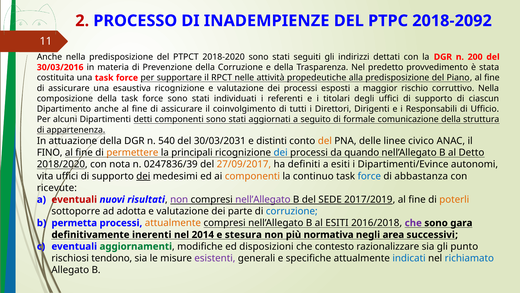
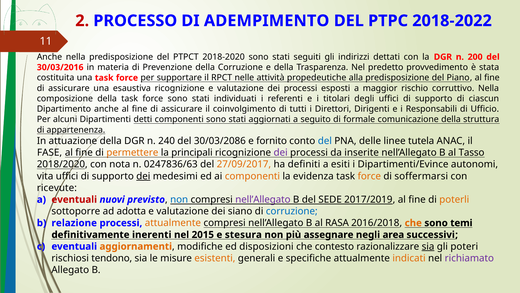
INADEMPIENZE: INADEMPIENZE -> ADEMPIMENTO (267, 21)
2018-2092: 2018-2092 -> 2018-2022 (452, 21)
540: 540 -> 240 (167, 141)
30/03/2031: 30/03/2031 -> 30/03/2086 (220, 141)
distinti: distinti -> fornito (272, 141)
del colour: orange -> blue (325, 141)
civico: civico -> tutela (421, 141)
FINO: FINO -> FASE (50, 152)
dei colour: blue -> purple (281, 152)
quando: quando -> inserite (362, 152)
Detto: Detto -> Tasso (472, 152)
0247836/39: 0247836/39 -> 0247836/63 (171, 164)
continuo: continuo -> evidenza (313, 176)
force colour: blue -> orange (369, 176)
abbastanza: abbastanza -> soffermarsi (421, 176)
risultati: risultati -> previsto (146, 199)
non colour: purple -> blue (179, 199)
parte: parte -> siano (240, 211)
permetta: permetta -> relazione (74, 223)
al ESITI: ESITI -> RASA (337, 223)
che colour: purple -> orange (413, 223)
gara: gara -> temi (461, 223)
2014: 2014 -> 2015 (203, 234)
normativa: normativa -> assegnare (329, 234)
aggiornamenti colour: green -> orange (136, 246)
sia underline: none -> present (428, 246)
punto: punto -> poteri (464, 246)
esistenti colour: purple -> orange (215, 258)
indicati colour: blue -> orange (409, 258)
richiamato colour: blue -> purple (469, 258)
